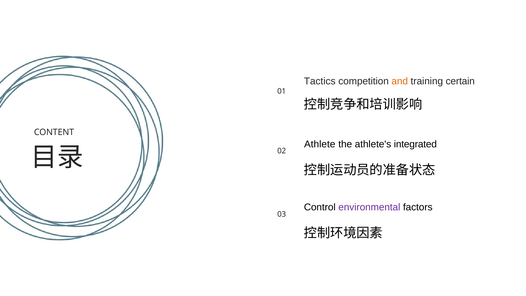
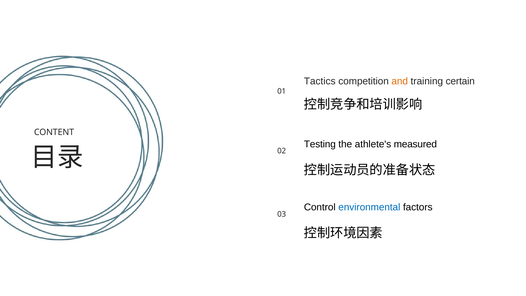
Athlete: Athlete -> Testing (320, 144)
integrated: integrated -> measured (415, 144)
environmental colour: purple -> blue (369, 207)
